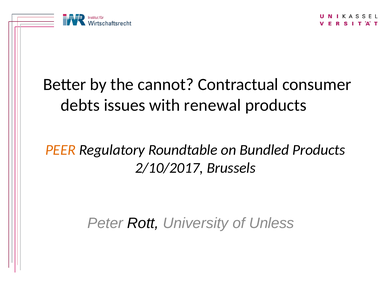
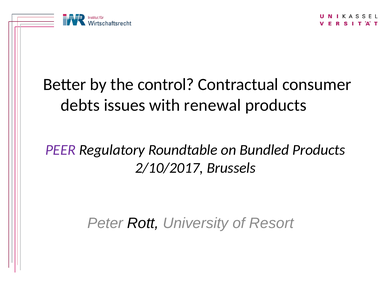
cannot: cannot -> control (166, 84)
PEER colour: orange -> purple (60, 150)
Unless: Unless -> Resort (272, 223)
